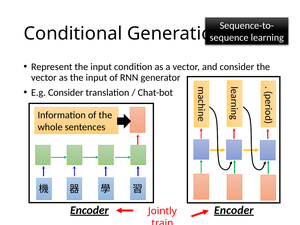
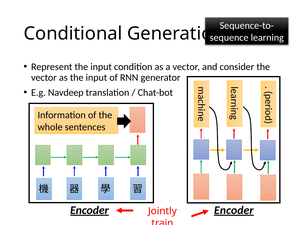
E.g Consider: Consider -> Navdeep (66, 92)
